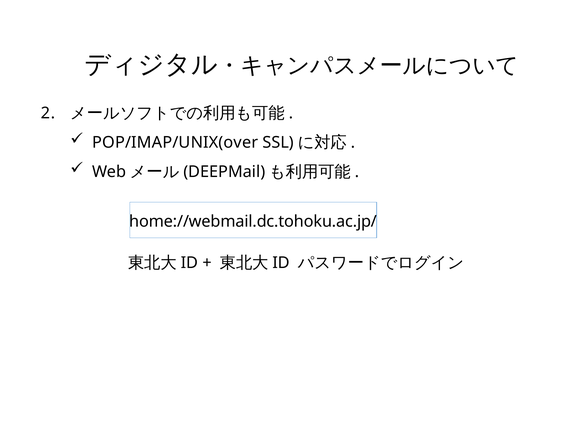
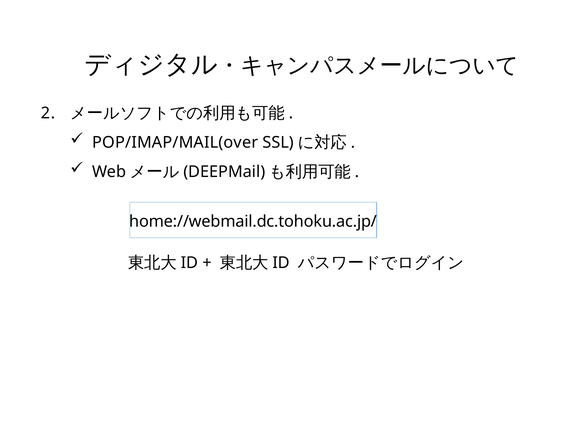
POP/IMAP/UNIX(over: POP/IMAP/UNIX(over -> POP/IMAP/MAIL(over (175, 142)
